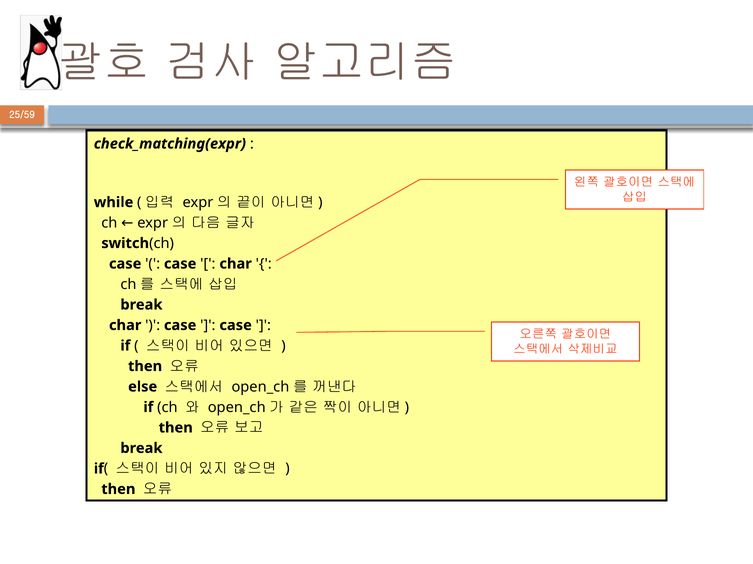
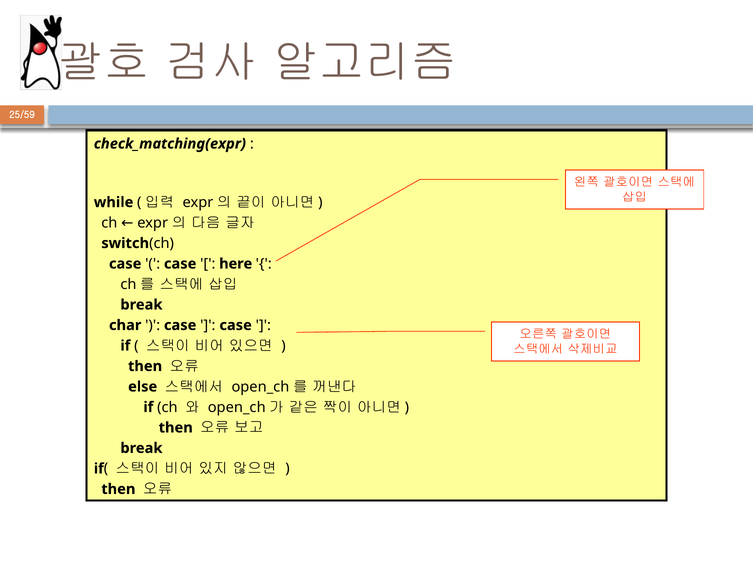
char: char -> here (236, 264)
